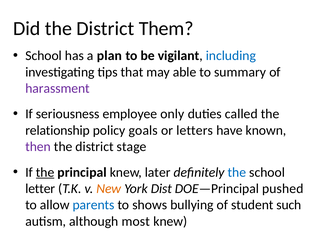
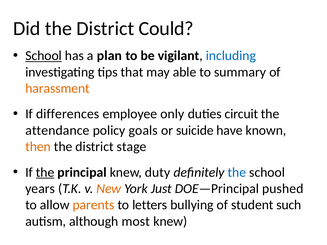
Them: Them -> Could (166, 29)
School underline: none -> present (44, 56)
harassment colour: purple -> orange (58, 88)
seriousness: seriousness -> differences (68, 114)
called: called -> circuit (241, 114)
relationship: relationship -> attendance (57, 130)
letters: letters -> suicide (195, 130)
then colour: purple -> orange (38, 147)
later: later -> duty (158, 172)
letter: letter -> years (40, 189)
Dist: Dist -> Just (161, 189)
parents colour: blue -> orange (94, 205)
shows: shows -> letters (150, 205)
